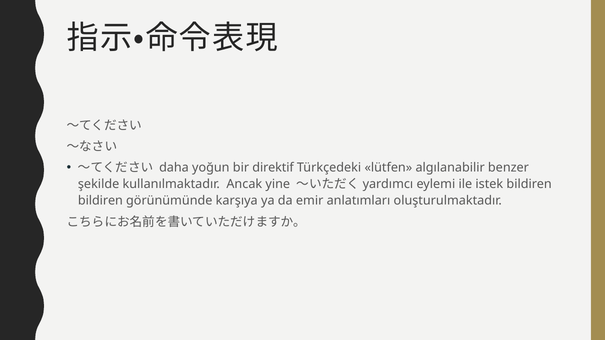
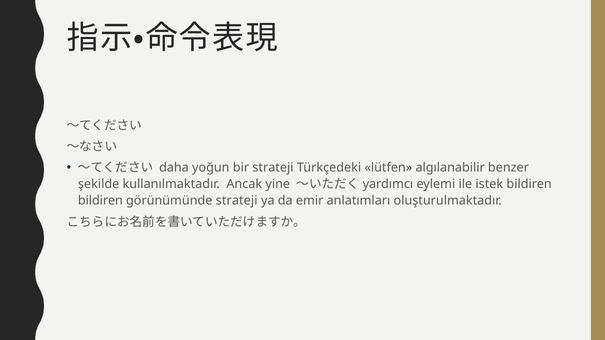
bir direktif: direktif -> strateji (273, 168)
görünümünde karşıya: karşıya -> strateji (237, 201)
